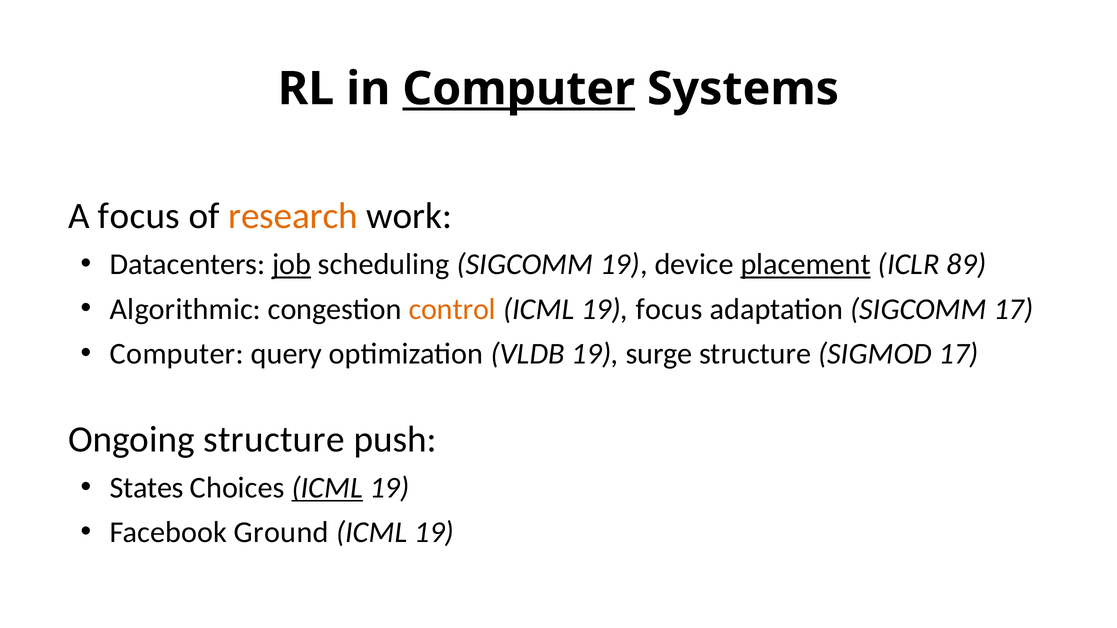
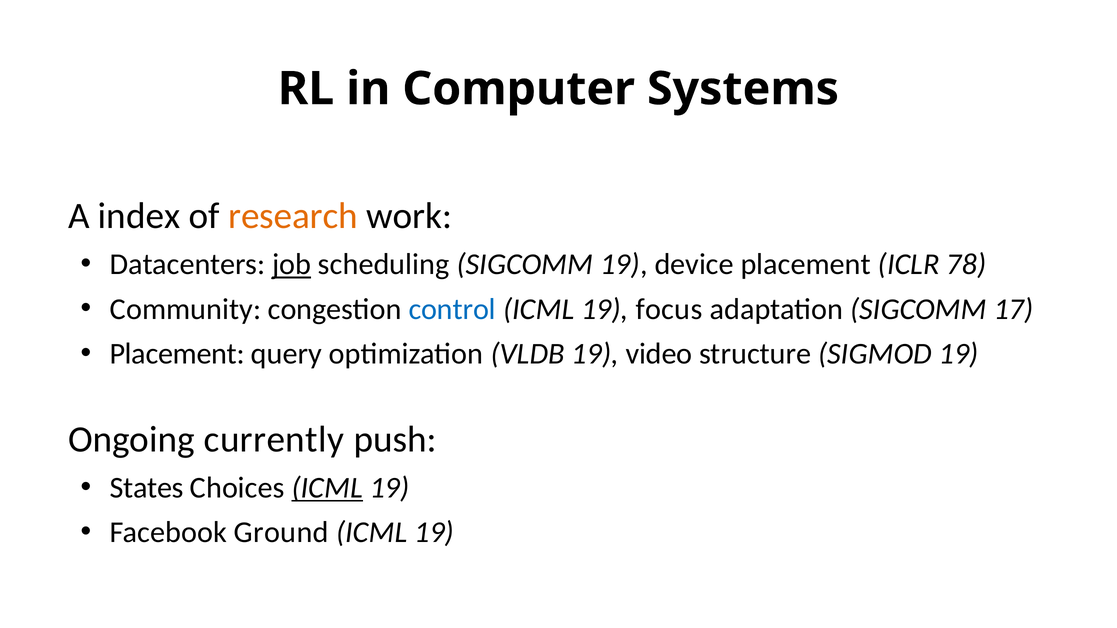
Computer underline: present -> none (519, 89)
A focus: focus -> index (139, 216)
placement underline: present -> none (806, 265)
89: 89 -> 78 (966, 265)
Algorithmic: Algorithmic -> Community (186, 309)
control colour: orange -> blue (452, 309)
Computer: Computer -> Placement (177, 354)
surge: surge -> video (659, 354)
SIGMOD 17: 17 -> 19 (959, 354)
Ongoing structure: structure -> currently (274, 440)
